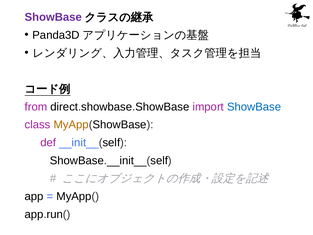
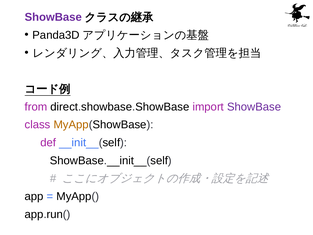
ShowBase colour: blue -> purple (254, 107)
